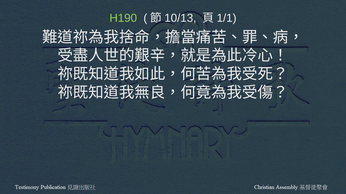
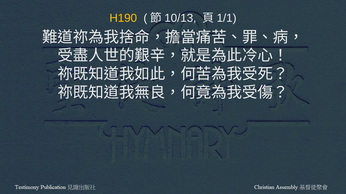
H190 colour: light green -> yellow (123, 18)
